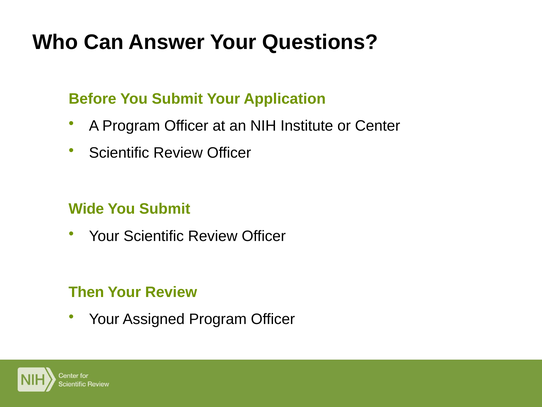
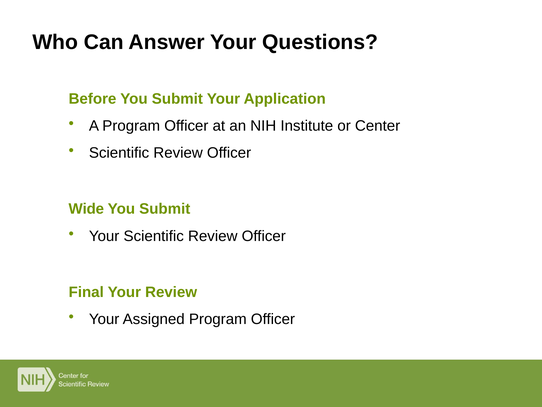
Then: Then -> Final (86, 292)
